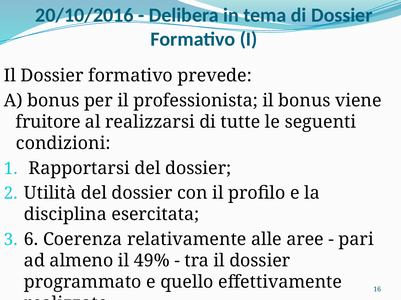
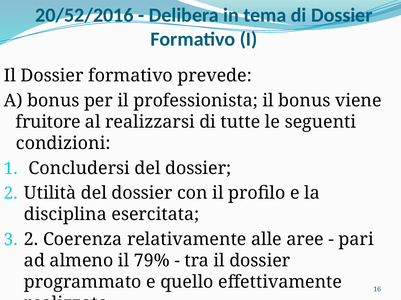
20/10/2016: 20/10/2016 -> 20/52/2016 (84, 15)
Rapportarsi: Rapportarsi -> Concludersi (79, 169)
3 6: 6 -> 2 (31, 240)
49%: 49% -> 79% (152, 261)
